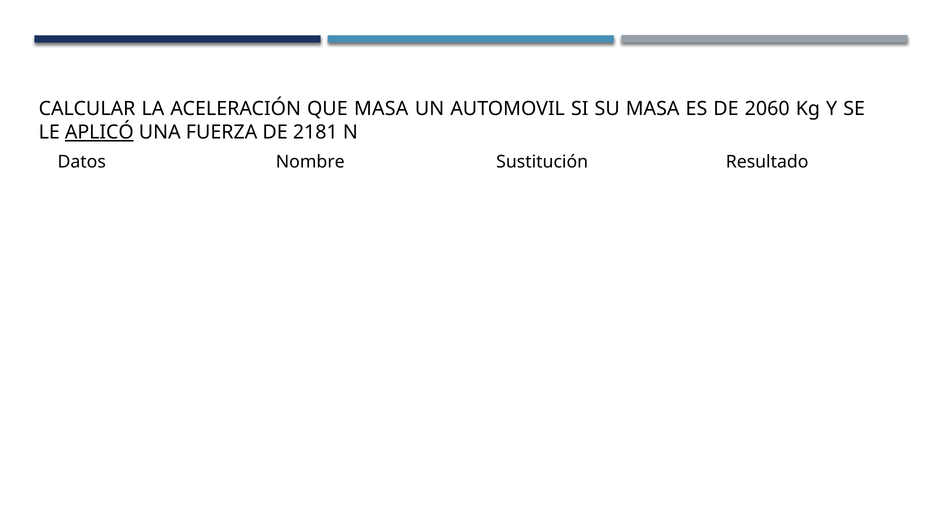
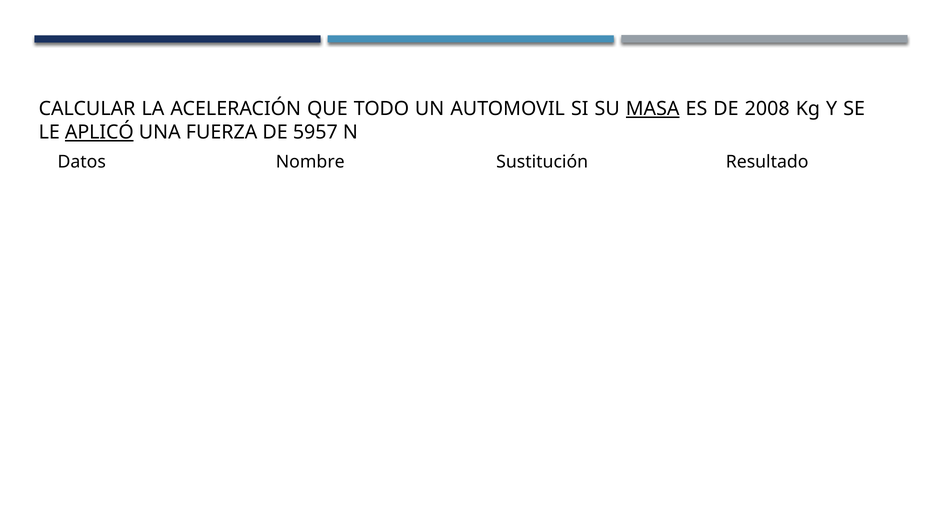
QUE MASA: MASA -> TODO (381, 109)
MASA underline: none -> present (653, 109)
2060: 2060 -> 2008 (767, 109)
2181: 2181 -> 5957 (315, 132)
